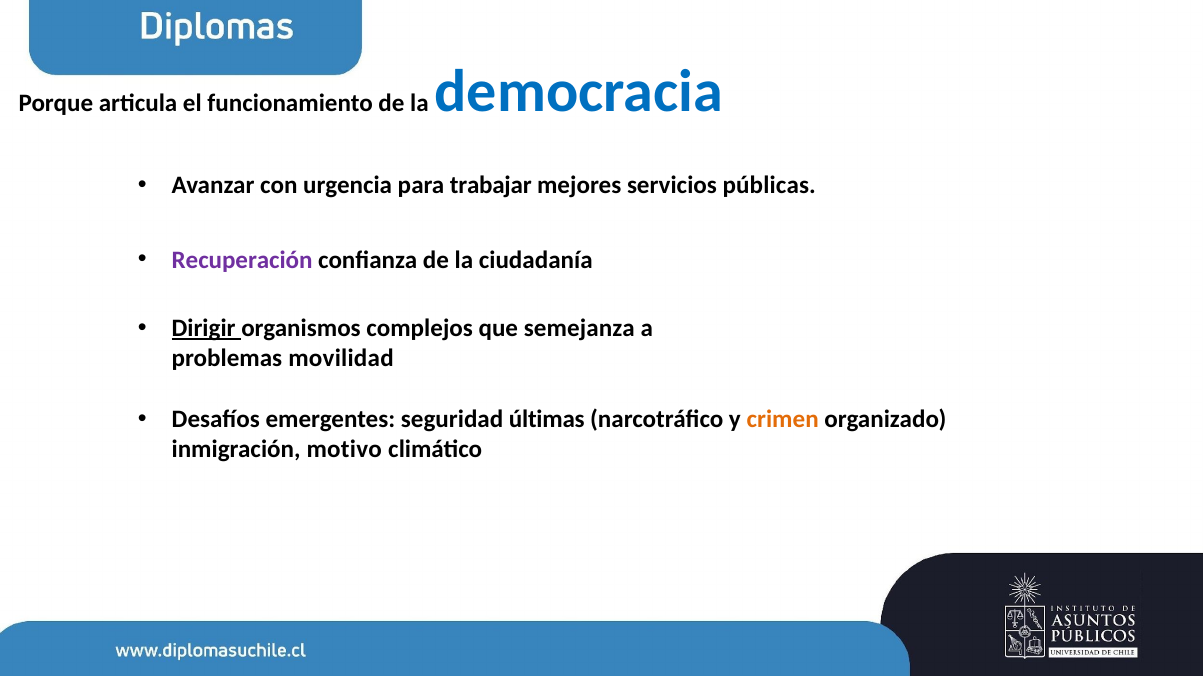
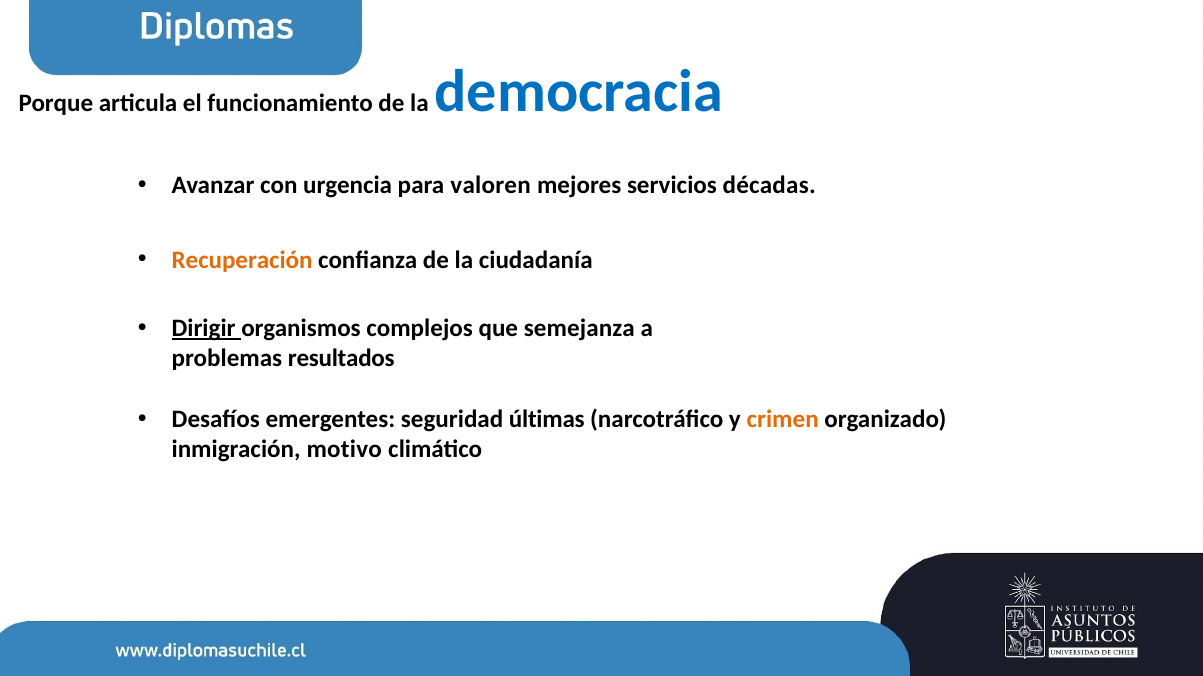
trabajar: trabajar -> valoren (491, 185)
públicas: públicas -> décadas (769, 185)
Recuperación colour: purple -> orange (242, 260)
movilidad: movilidad -> resultados (341, 359)
